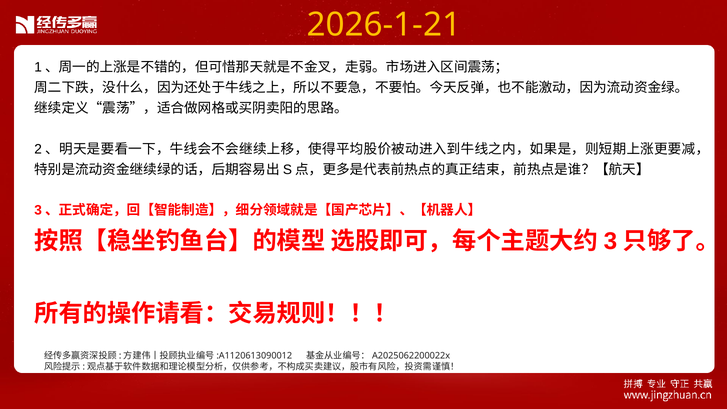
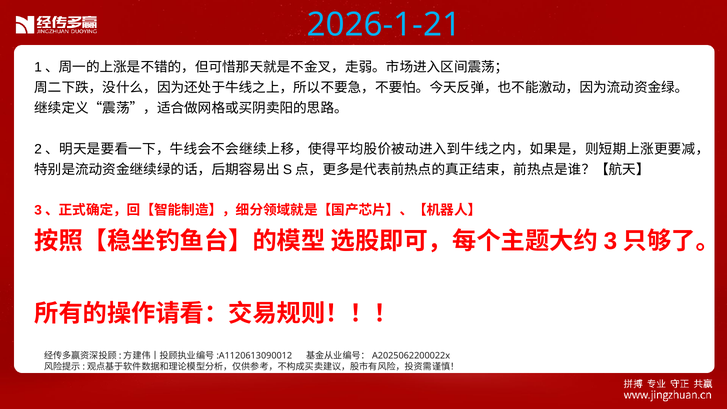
2026-1-21 colour: yellow -> light blue (384, 25)
